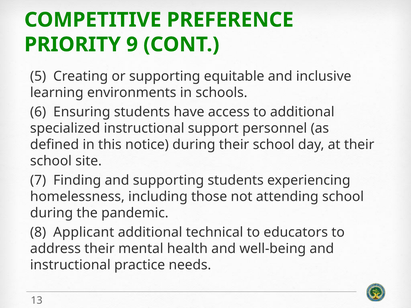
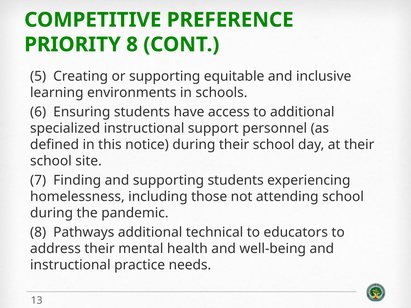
PRIORITY 9: 9 -> 8 (132, 45)
Applicant: Applicant -> Pathways (84, 232)
